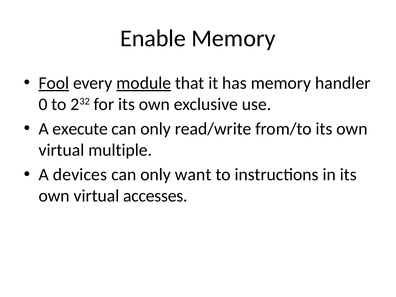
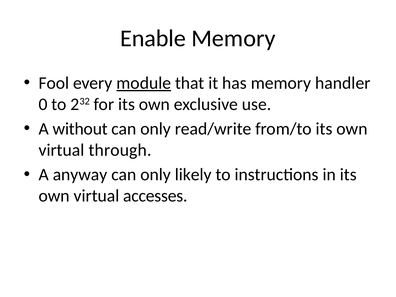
Fool underline: present -> none (54, 83)
execute: execute -> without (80, 129)
multiple: multiple -> through (120, 150)
devices: devices -> anyway (80, 175)
want: want -> likely (193, 175)
